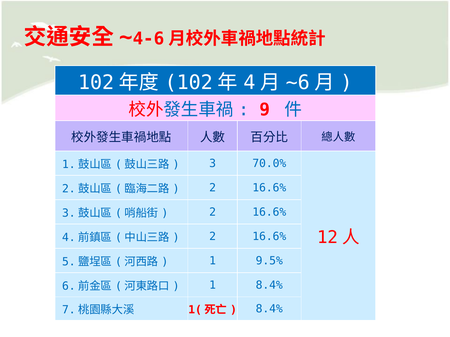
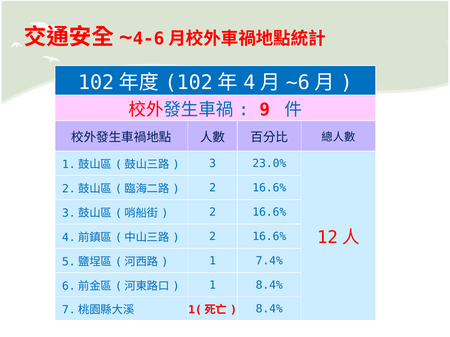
70.0%: 70.0% -> 23.0% (269, 164)
9.5%: 9.5% -> 7.4% (269, 261)
